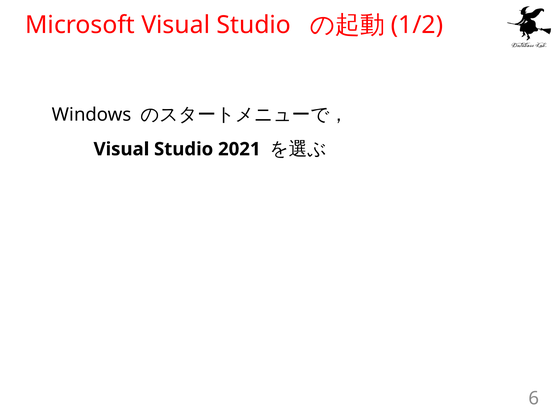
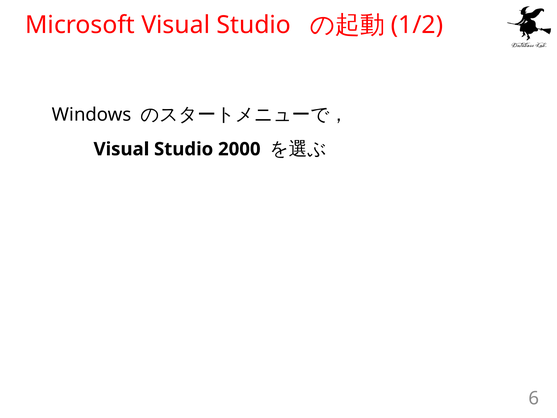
2021: 2021 -> 2000 (239, 149)
